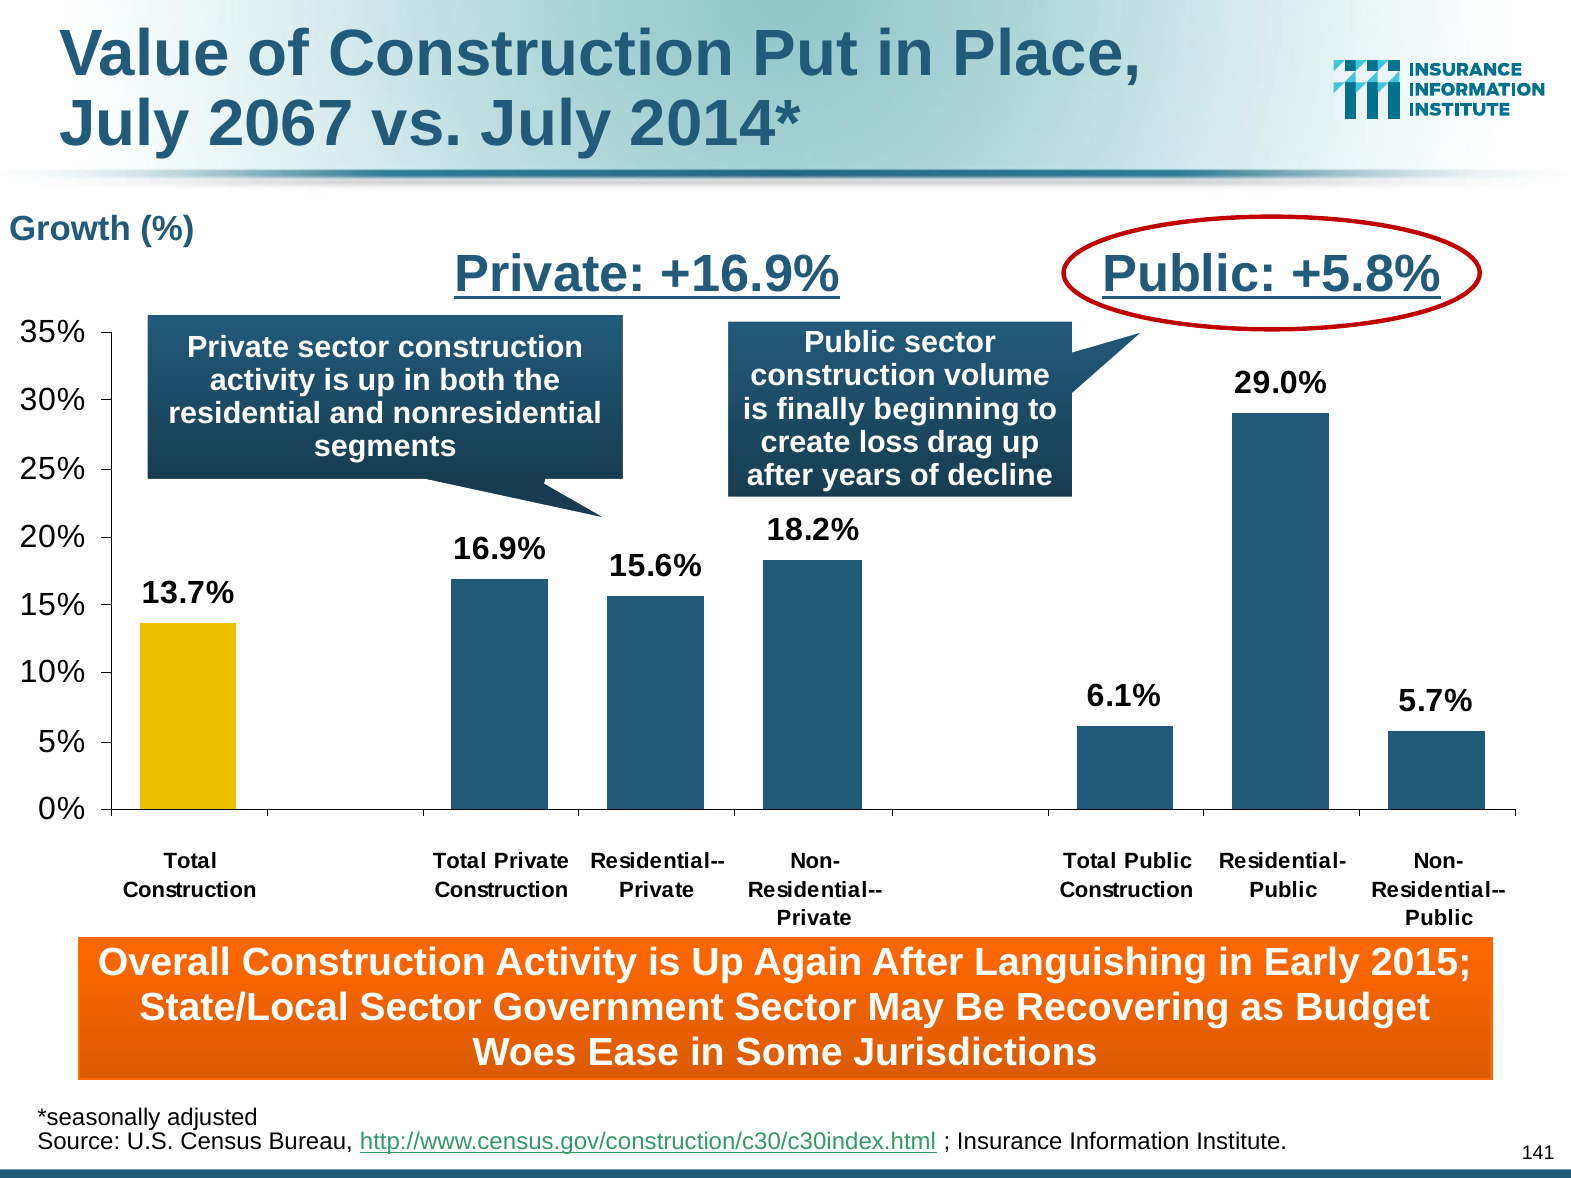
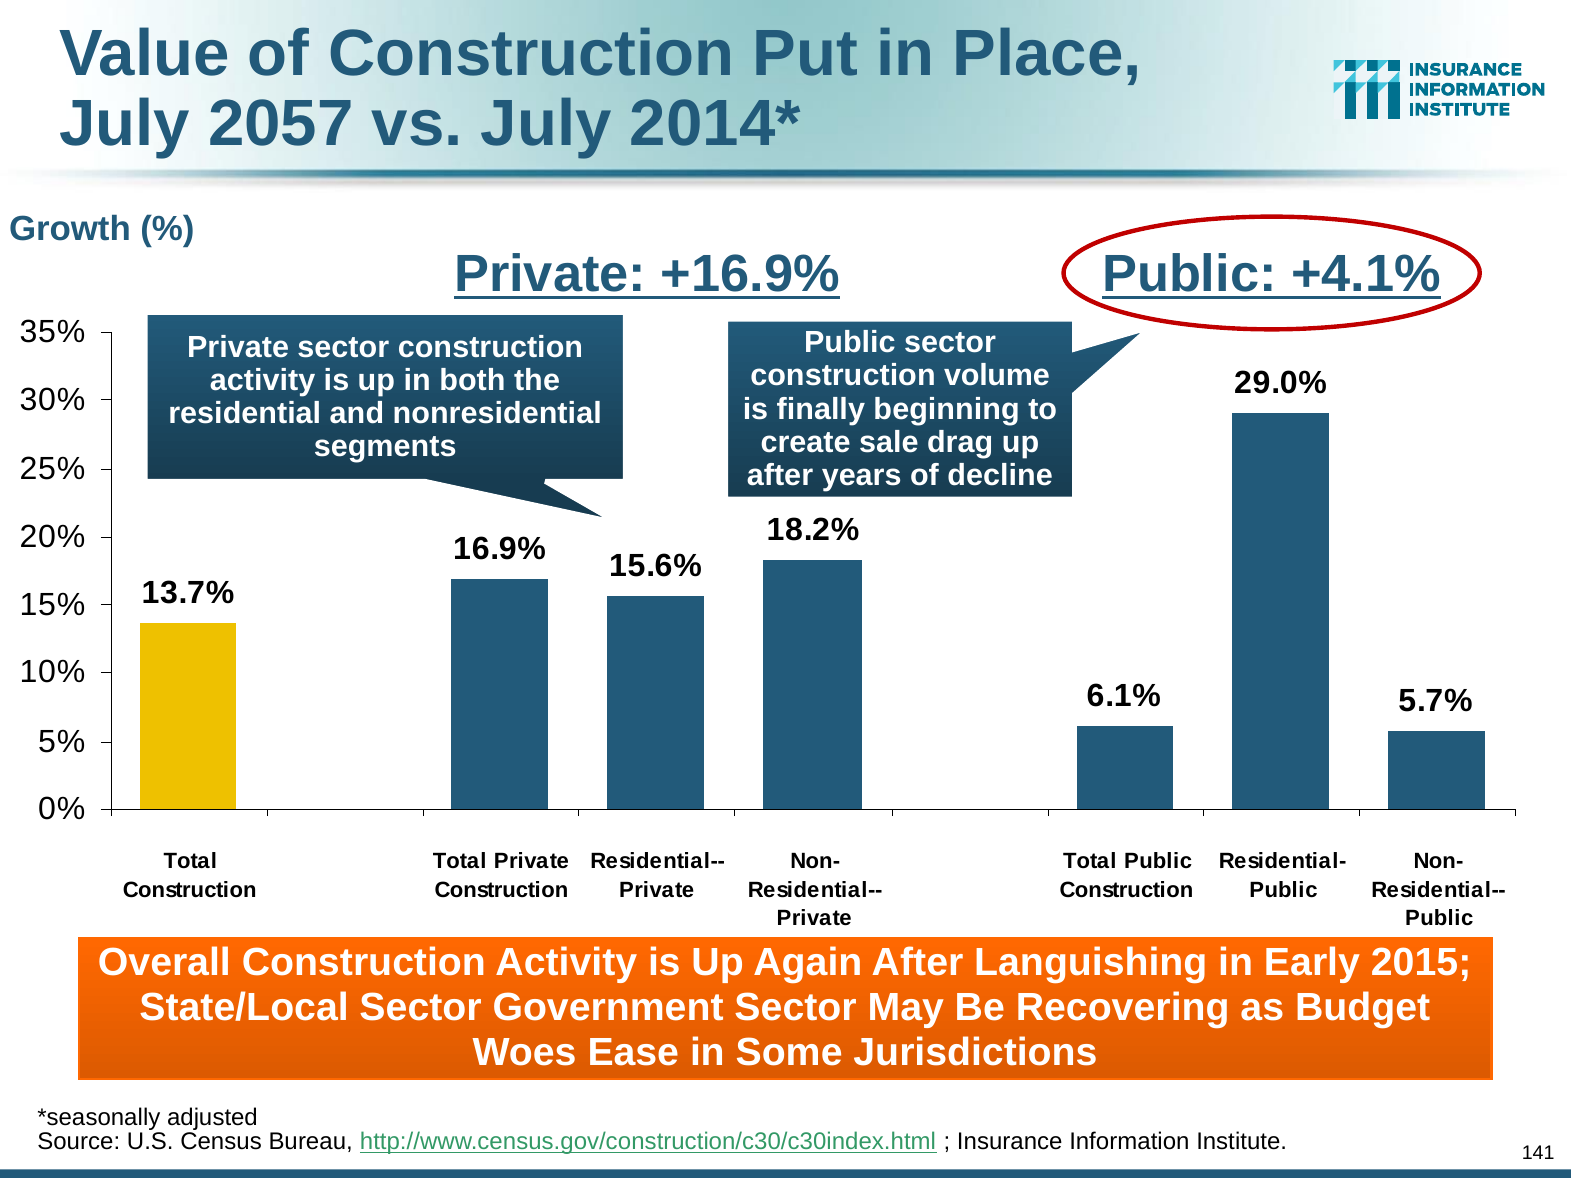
2067: 2067 -> 2057 (281, 124)
+5.8%: +5.8% -> +4.1% (1366, 274)
loss: loss -> sale (889, 442)
